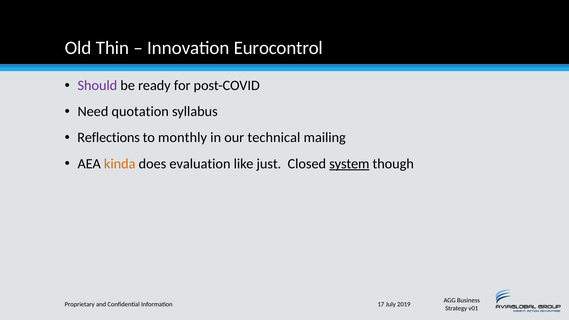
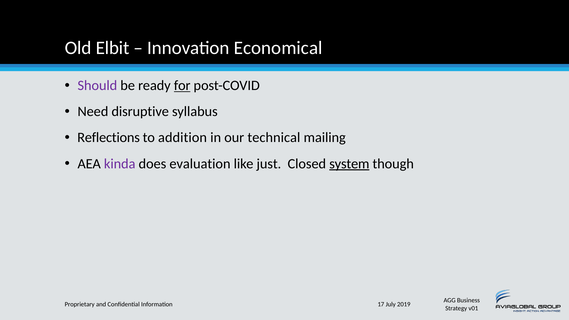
Thin: Thin -> Elbit (113, 48)
Eurocontrol: Eurocontrol -> Economical (278, 48)
for underline: none -> present (182, 86)
quotation: quotation -> disruptive (140, 112)
monthly: monthly -> addition (183, 138)
kinda colour: orange -> purple (120, 164)
